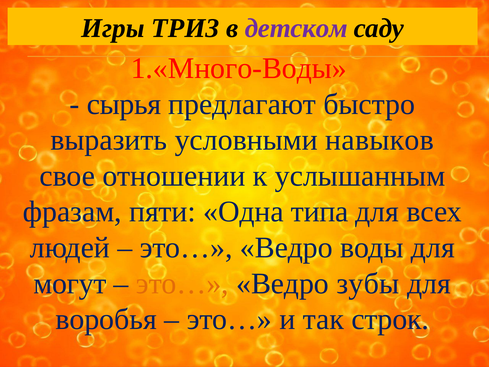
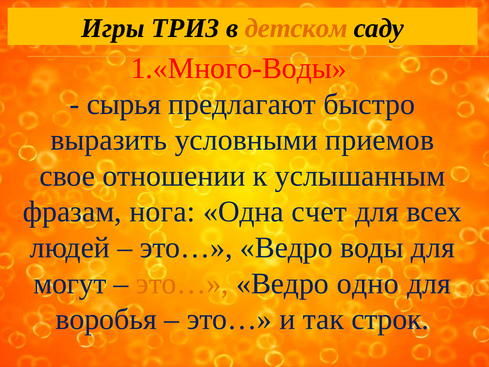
детском colour: purple -> orange (296, 28)
навыков: навыков -> приемов (380, 140)
пяти: пяти -> нога (162, 212)
типа: типа -> счет (319, 212)
зубы: зубы -> одно (368, 283)
